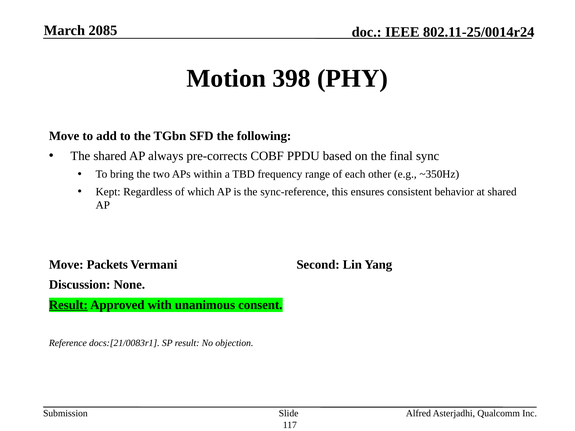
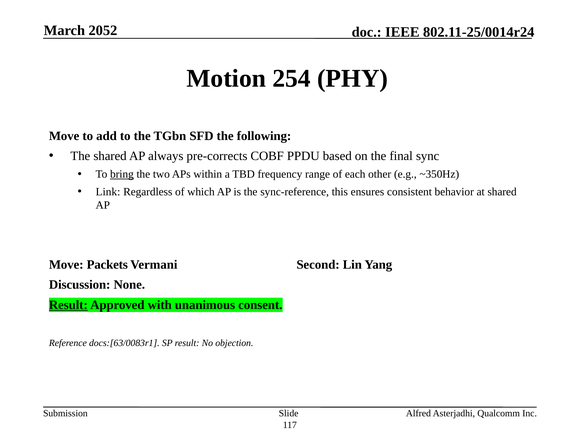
2085: 2085 -> 2052 (103, 30)
398: 398 -> 254 (292, 78)
bring underline: none -> present (122, 174)
Kept: Kept -> Link (108, 192)
docs:[21/0083r1: docs:[21/0083r1 -> docs:[63/0083r1 (124, 343)
